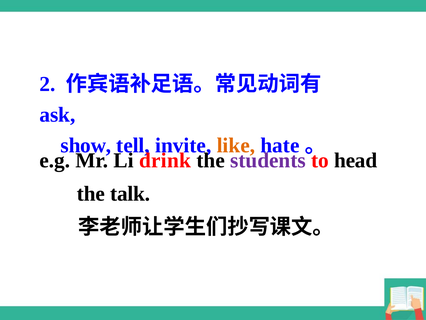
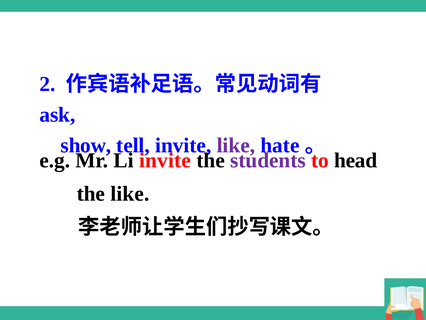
like colour: orange -> purple (236, 145)
Li drink: drink -> invite (165, 160)
the talk: talk -> like (130, 194)
